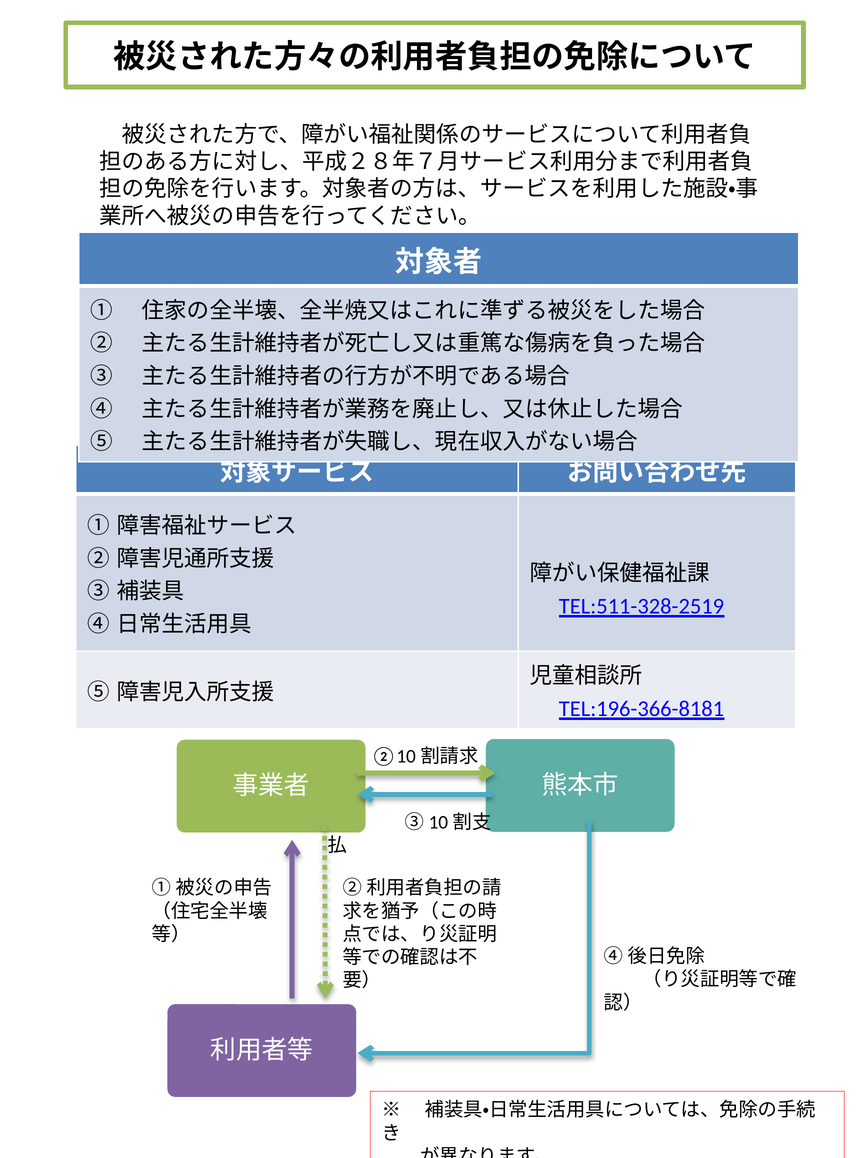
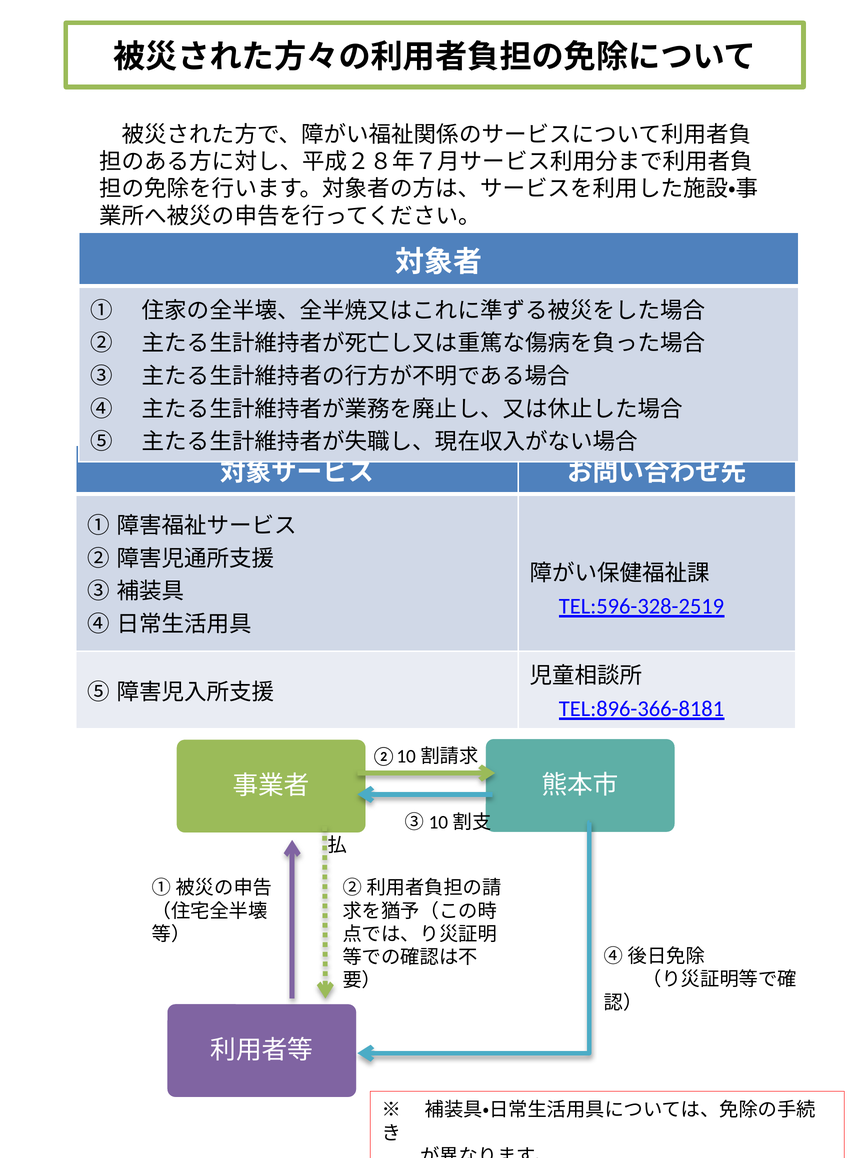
TEL:511-328-2519: TEL:511-328-2519 -> TEL:596-328-2519 (641, 606)
TEL:196-366-8181: TEL:196-366-8181 -> TEL:896-366-8181 (641, 708)
